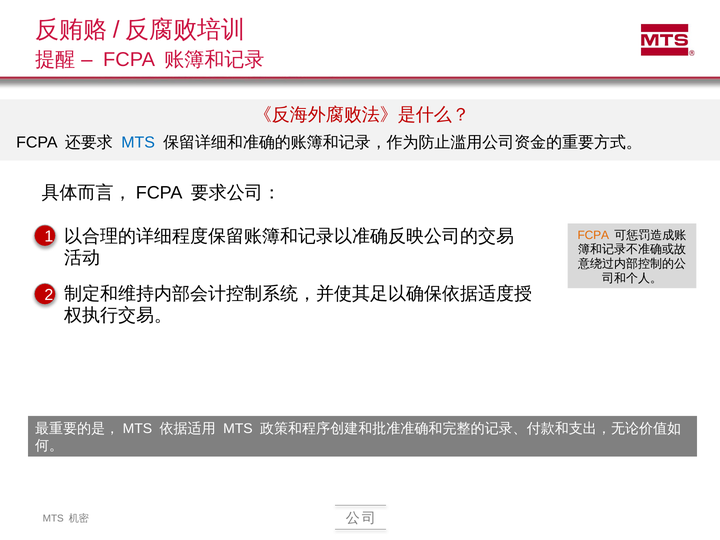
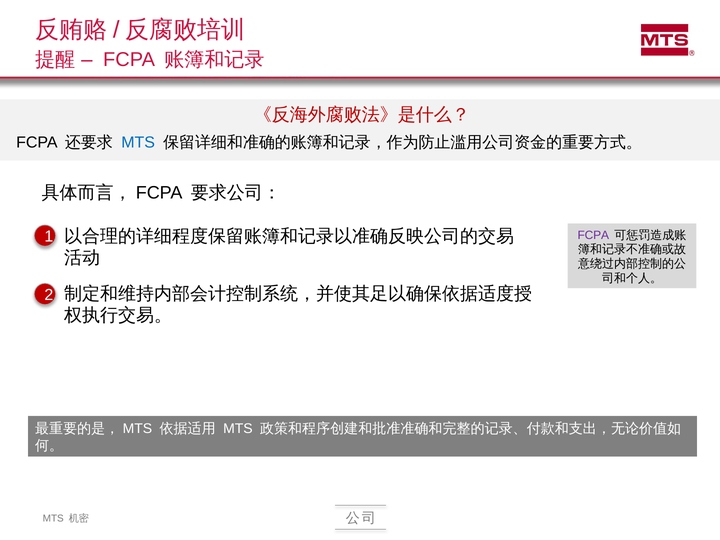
FCPA colour: orange -> purple (593, 235)
